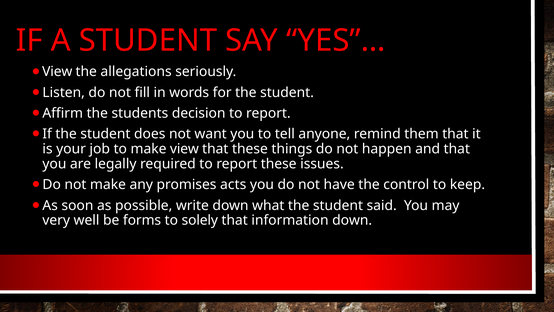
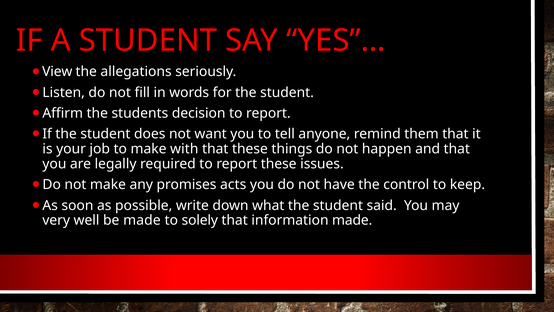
make view: view -> with (184, 149)
be forms: forms -> made (142, 220)
information down: down -> made (352, 220)
